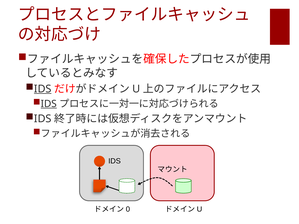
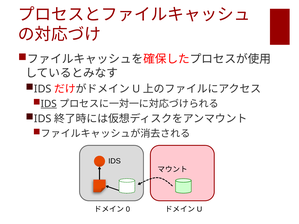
IDS underline: present -> none (43, 89)
